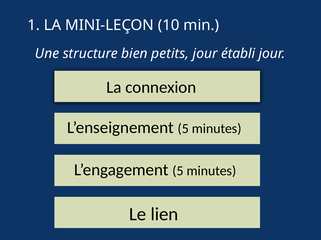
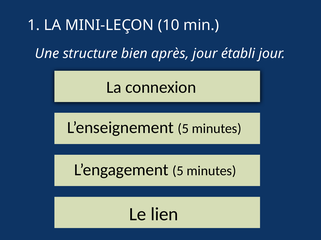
petits: petits -> après (170, 54)
